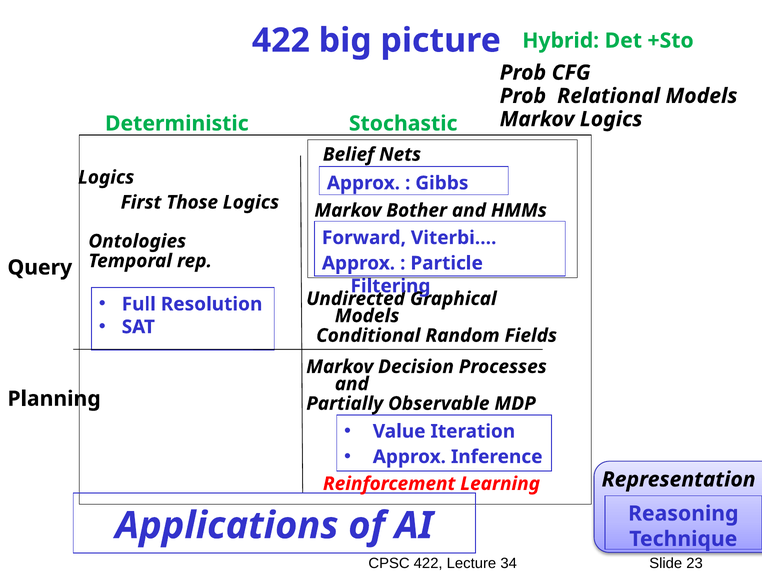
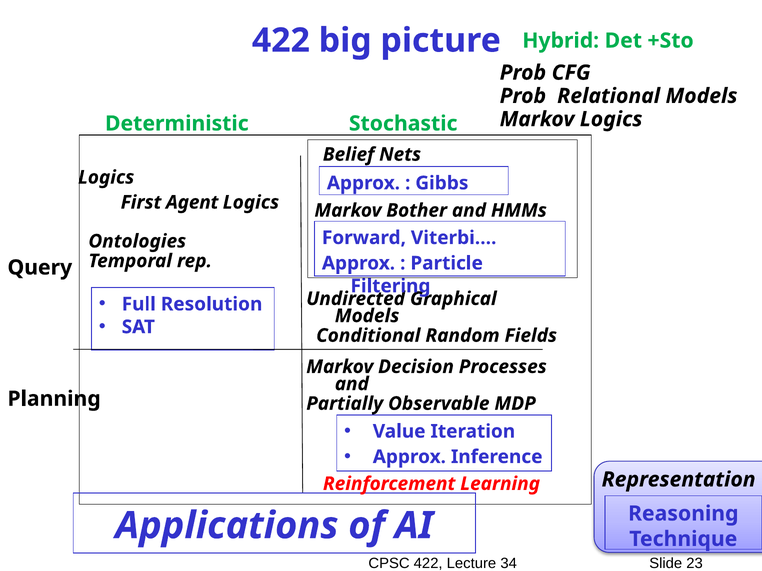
Those: Those -> Agent (192, 203)
